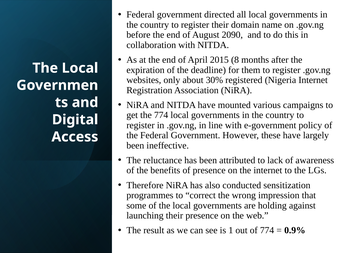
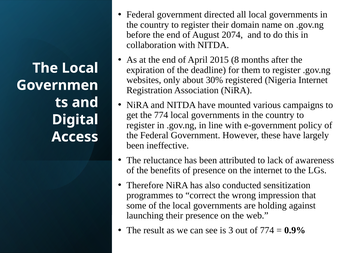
2090: 2090 -> 2074 (232, 35)
1: 1 -> 3 (231, 231)
